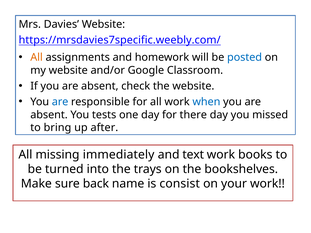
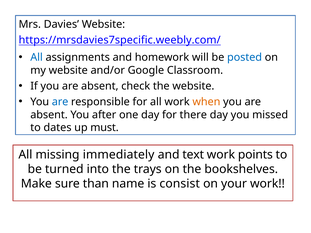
All colour: orange -> blue (37, 57)
when colour: blue -> orange (206, 102)
tests: tests -> after (104, 115)
bring: bring -> dates (58, 128)
after: after -> must (104, 128)
books: books -> points (255, 155)
back: back -> than (96, 184)
